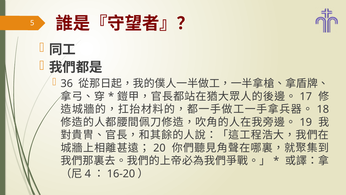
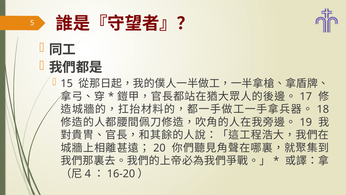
36: 36 -> 15 (67, 84)
